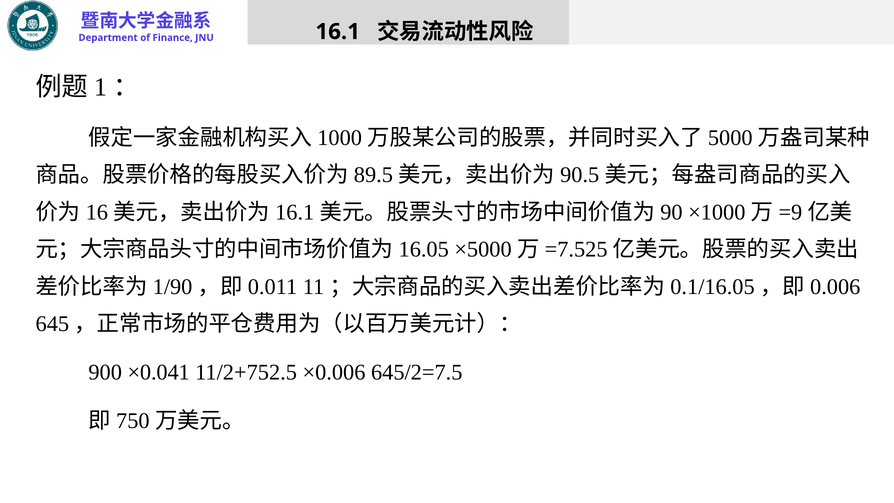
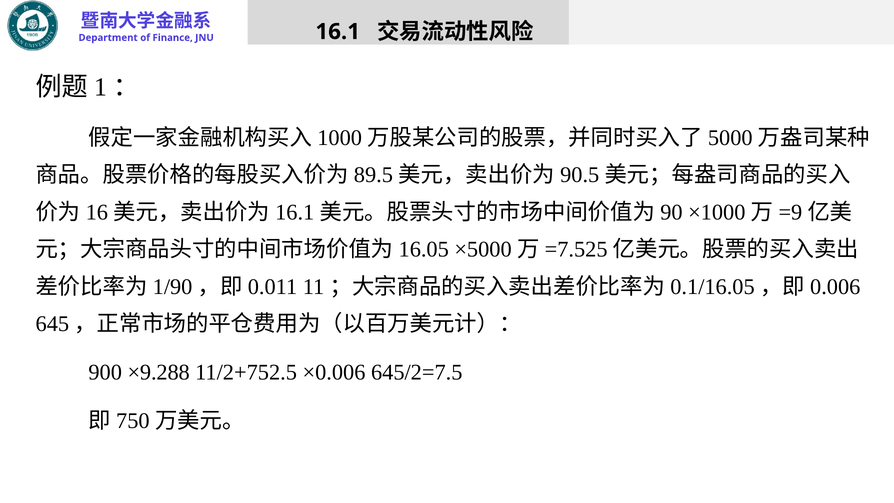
×0.041: ×0.041 -> ×9.288 (159, 372)
